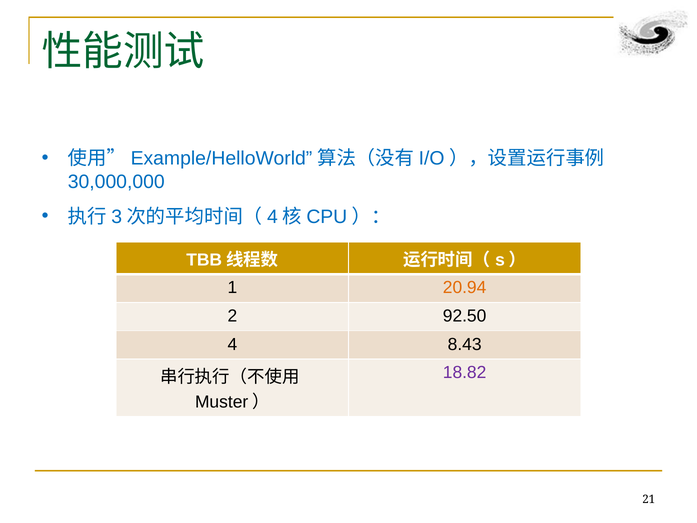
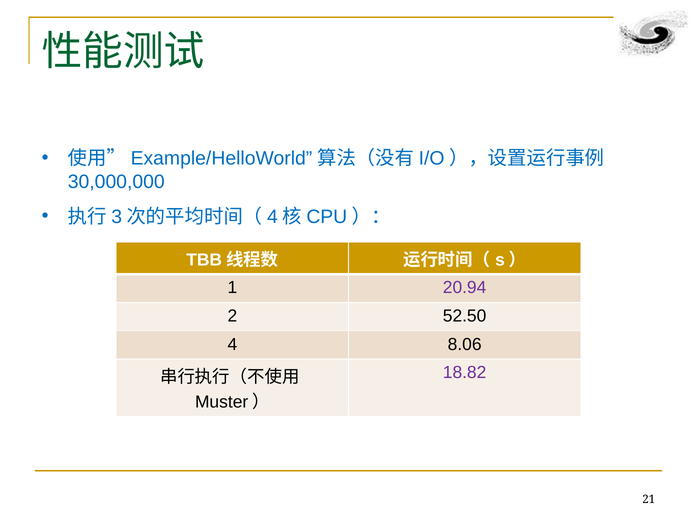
20.94 colour: orange -> purple (465, 288)
92.50: 92.50 -> 52.50 (465, 316)
8.43: 8.43 -> 8.06 (465, 344)
